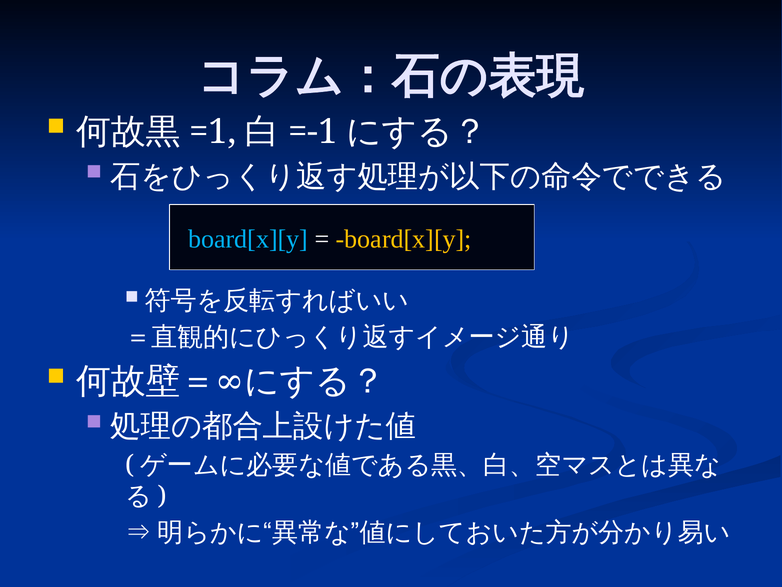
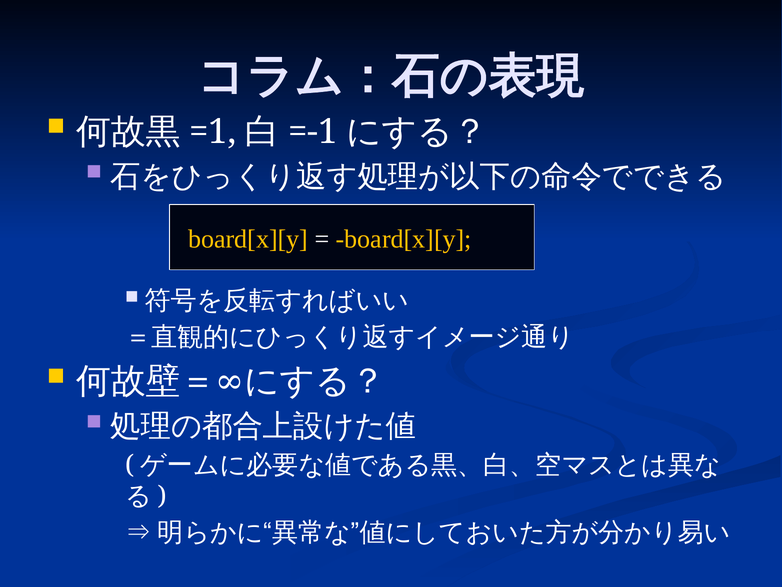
board[x][y colour: light blue -> yellow (248, 239)
